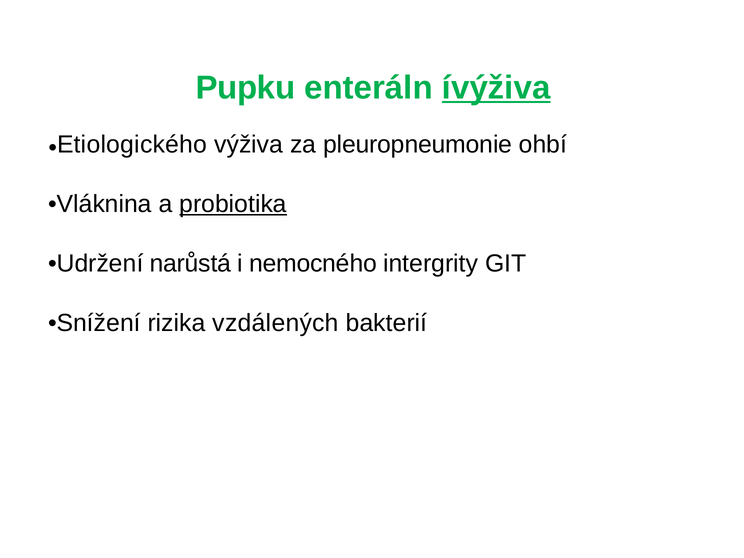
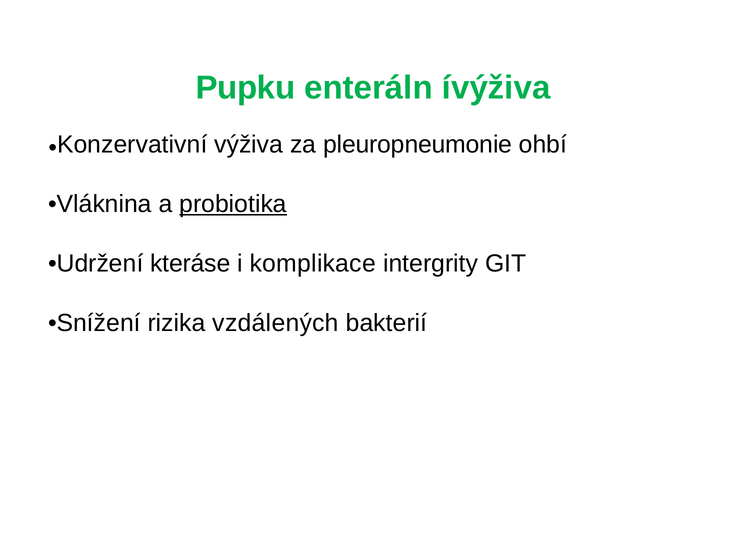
ívýživa underline: present -> none (496, 88)
Etiologického: Etiologického -> Konzervativní (132, 144)
narůstá: narůstá -> kteráse (190, 263)
nemocného: nemocného -> komplikace (313, 263)
